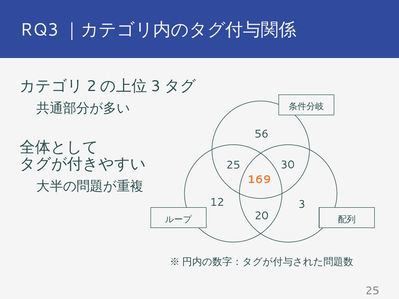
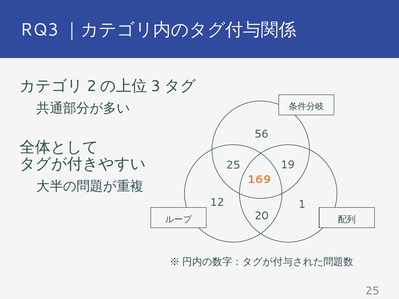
30: 30 -> 19 (288, 165)
3: 3 -> 1 (302, 204)
